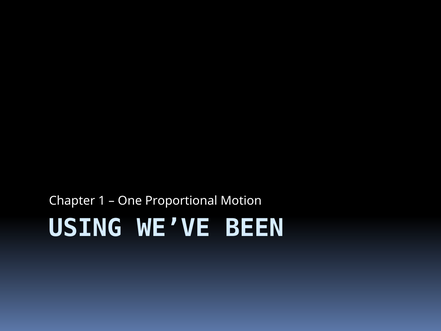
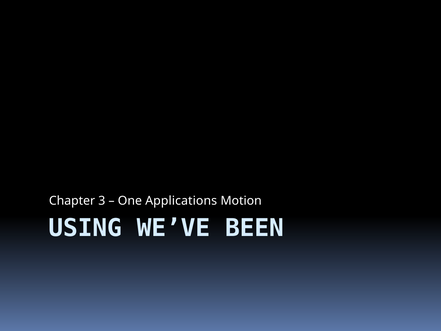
1: 1 -> 3 (102, 201)
Proportional: Proportional -> Applications (181, 201)
